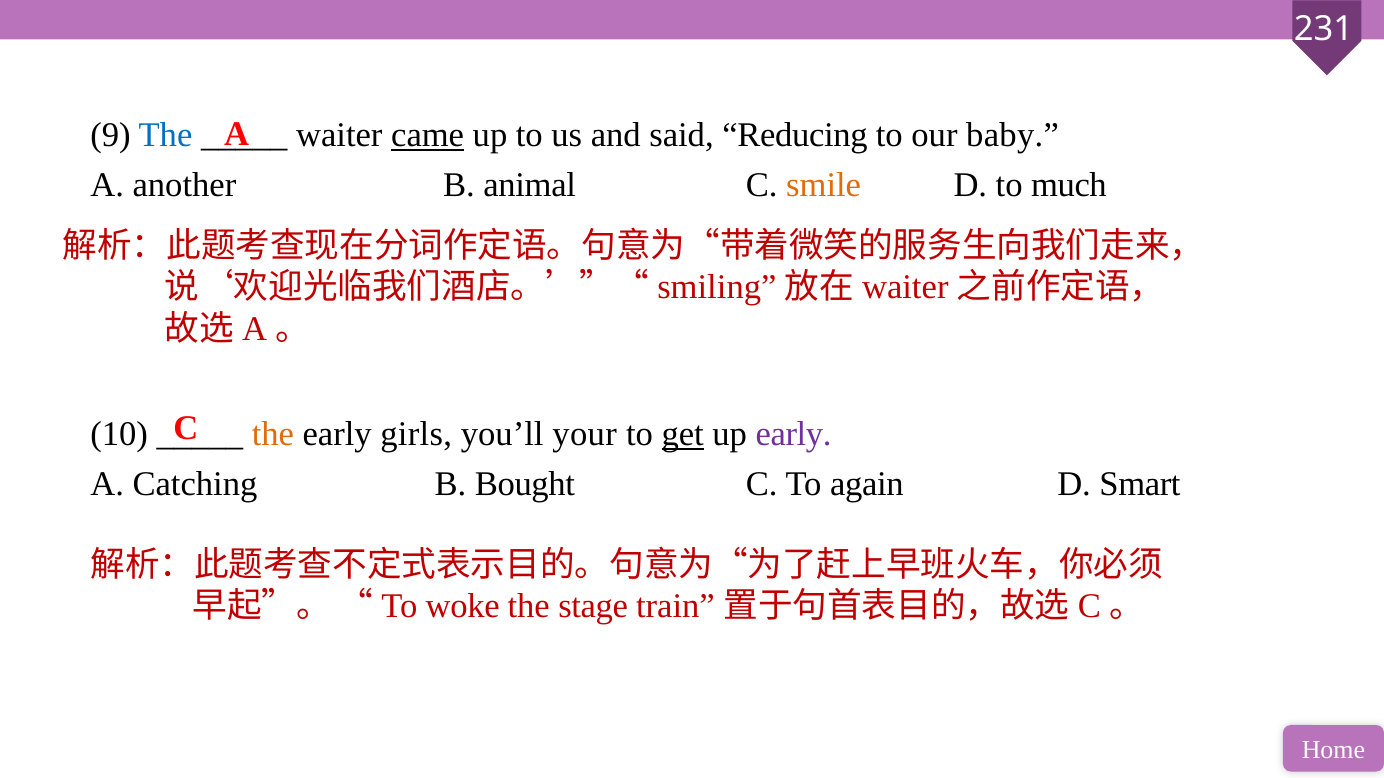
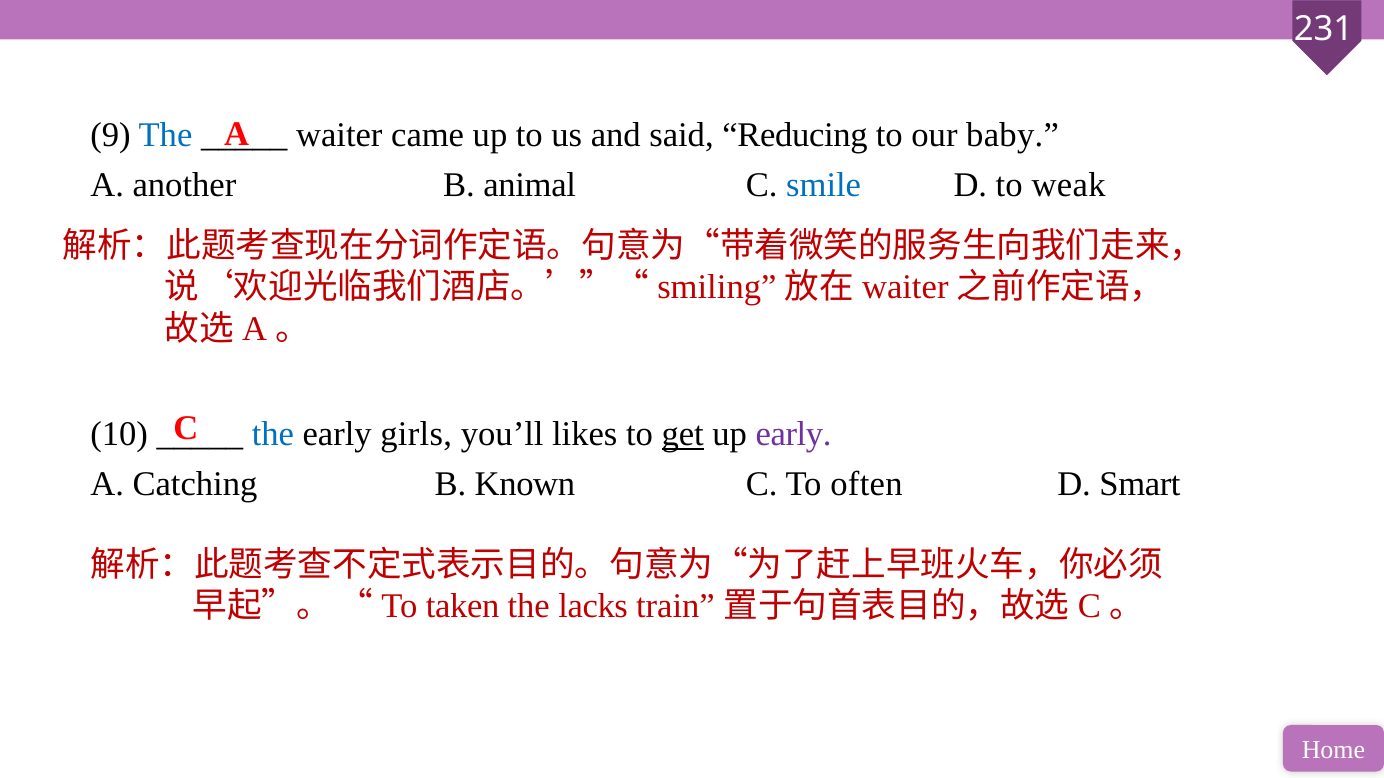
came underline: present -> none (428, 136)
smile colour: orange -> blue (824, 185)
much: much -> weak (1069, 185)
the colour: orange -> blue (273, 434)
your: your -> likes (585, 434)
Bought: Bought -> Known (525, 484)
again: again -> often (866, 484)
woke: woke -> taken (463, 607)
stage: stage -> lacks (593, 607)
